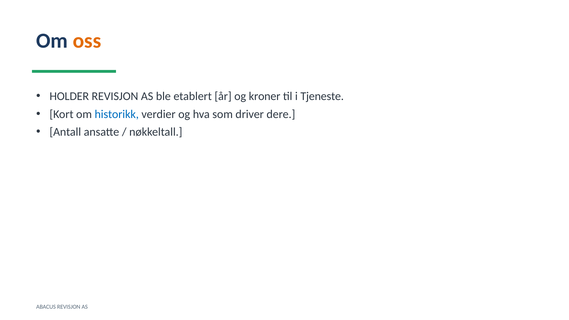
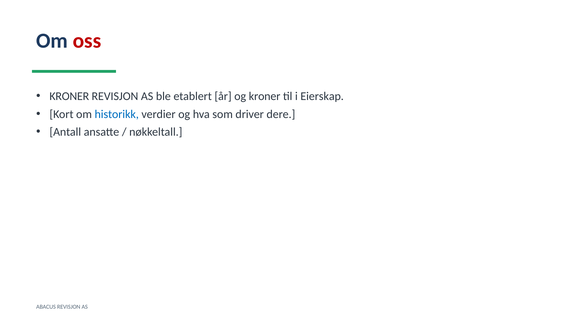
oss colour: orange -> red (87, 41)
HOLDER: HOLDER -> KRONER (69, 96)
Tjeneste: Tjeneste -> Eierskap (322, 96)
